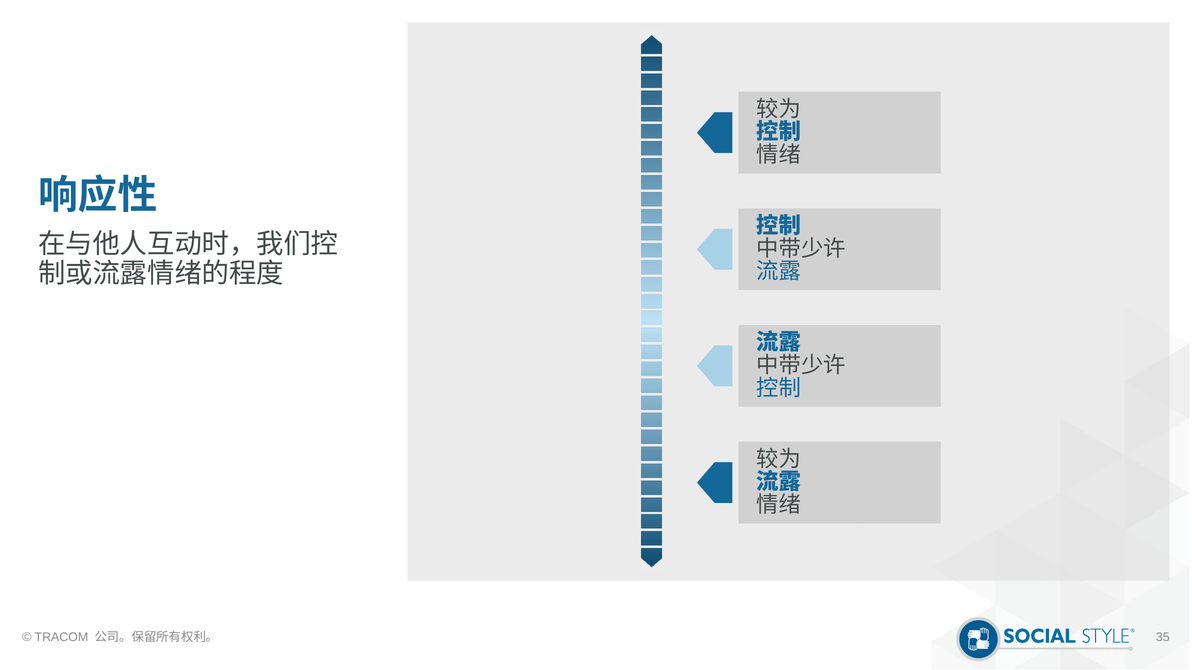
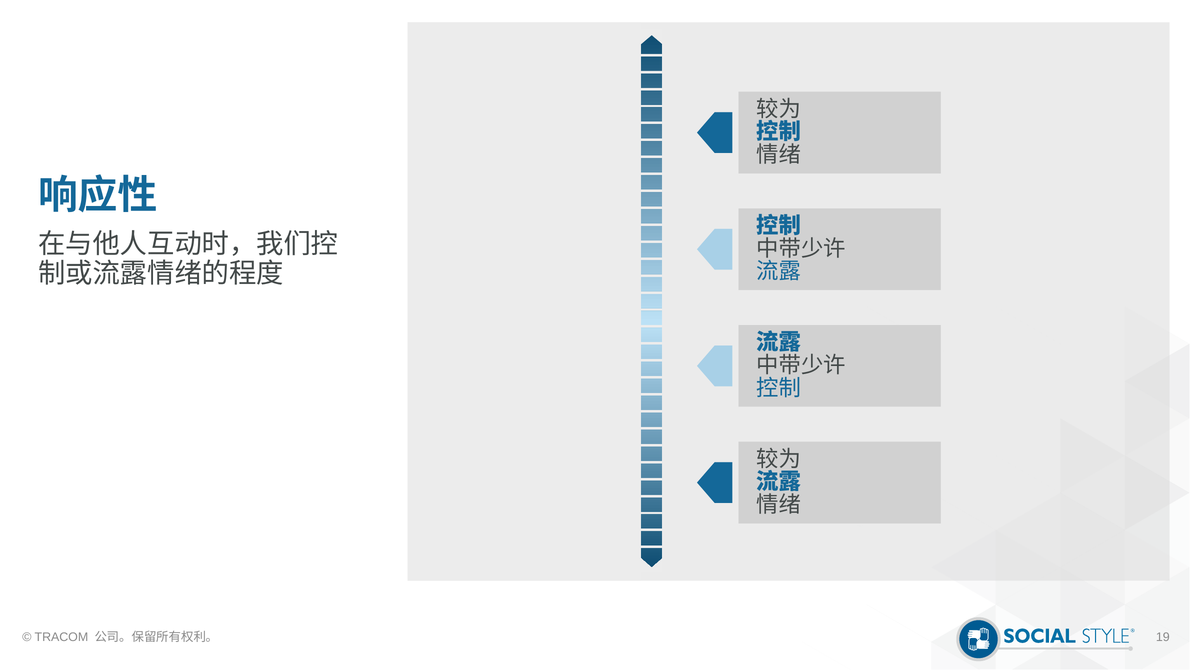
35: 35 -> 19 (1163, 638)
